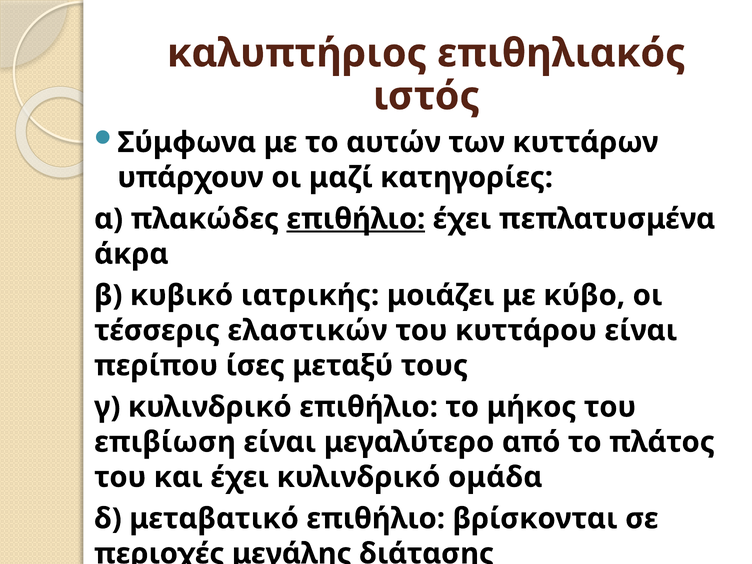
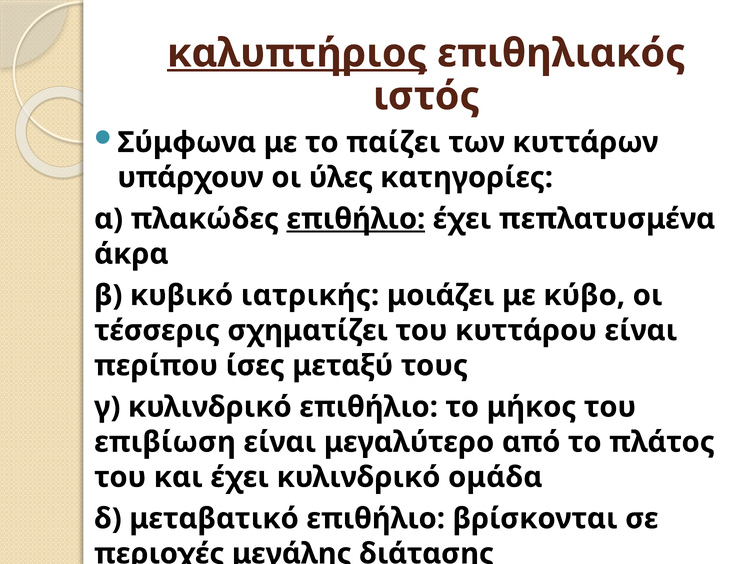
καλυπτήριος underline: none -> present (297, 53)
αυτών: αυτών -> παίζει (393, 142)
μαζί: μαζί -> ύλες (341, 177)
ελαστικών: ελαστικών -> σχηματίζει (308, 330)
